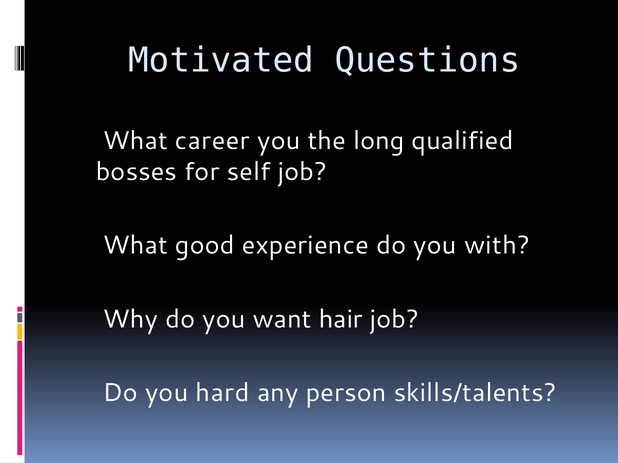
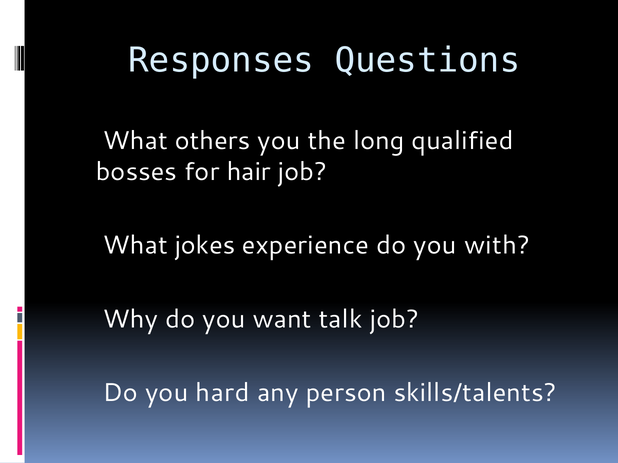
Motivated: Motivated -> Responses (221, 61)
career: career -> others (213, 141)
self: self -> hair (249, 172)
good: good -> jokes (205, 246)
hair: hair -> talk (341, 319)
